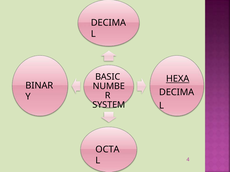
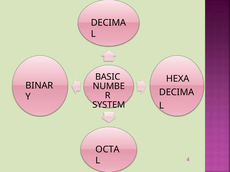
HEXA underline: present -> none (178, 79)
